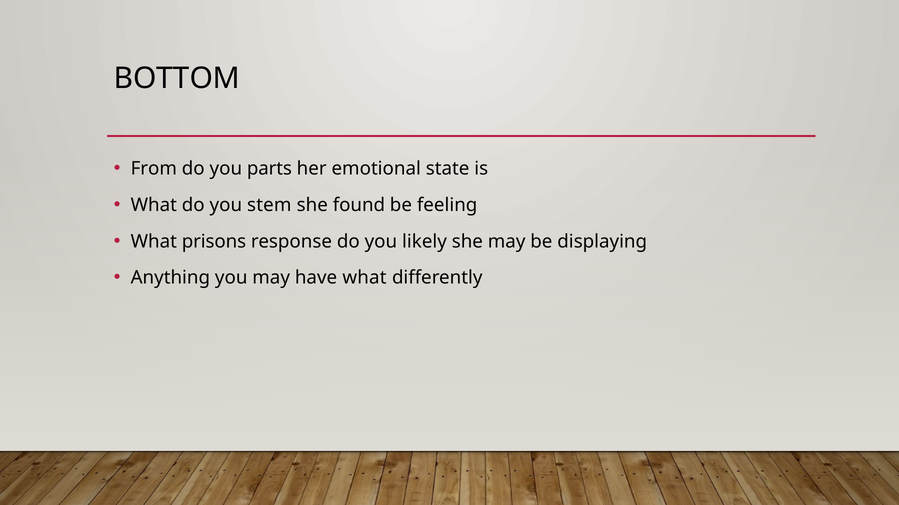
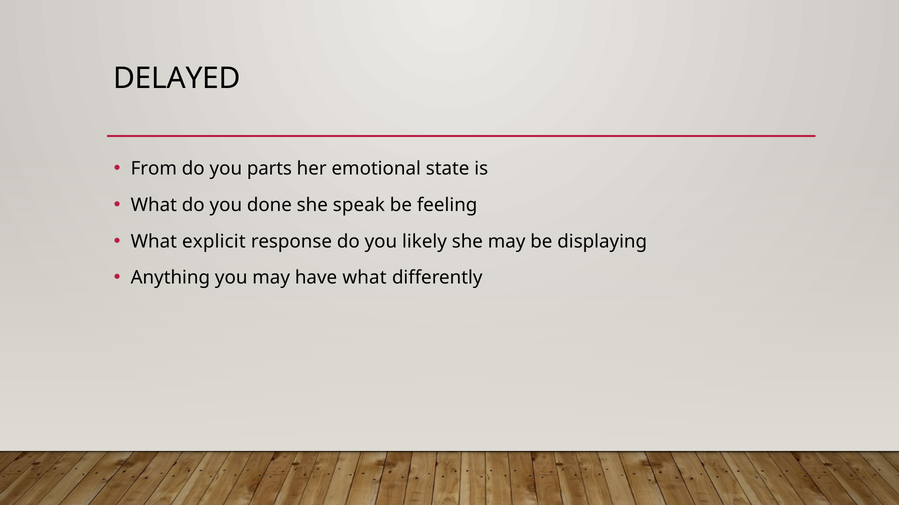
BOTTOM: BOTTOM -> DELAYED (177, 79)
stem: stem -> done (269, 205)
found: found -> speak (359, 205)
prisons: prisons -> explicit (214, 242)
